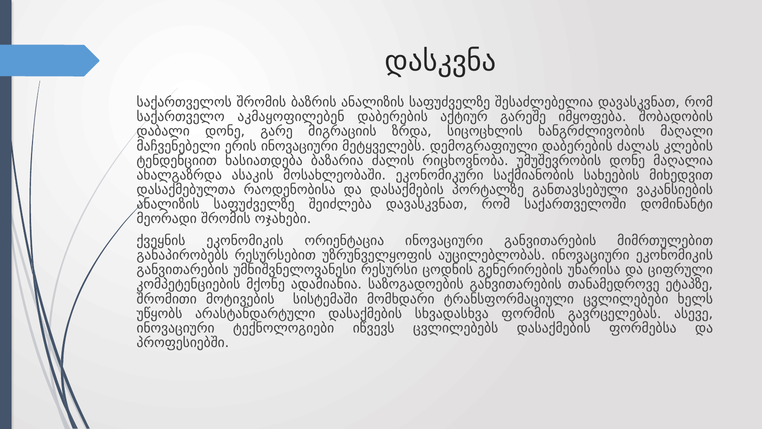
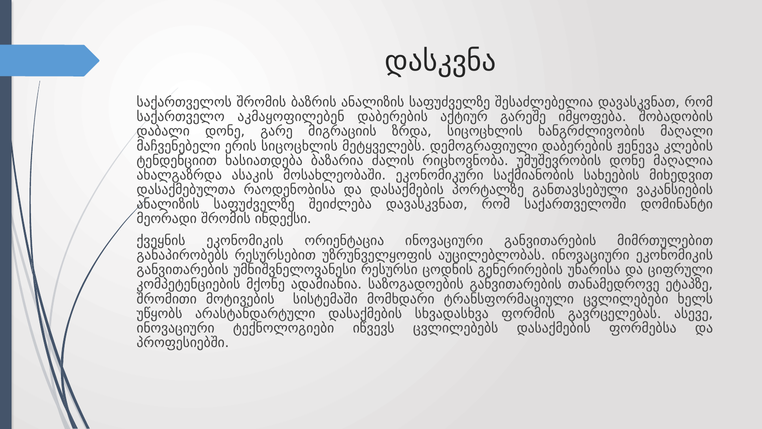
ერის ინოვაციური: ინოვაციური -> სიცოცხლის (299, 146)
ძალას: ძალას -> ჟენევა (638, 146)
ოჯახები: ოჯახები -> ინდექსი (283, 219)
